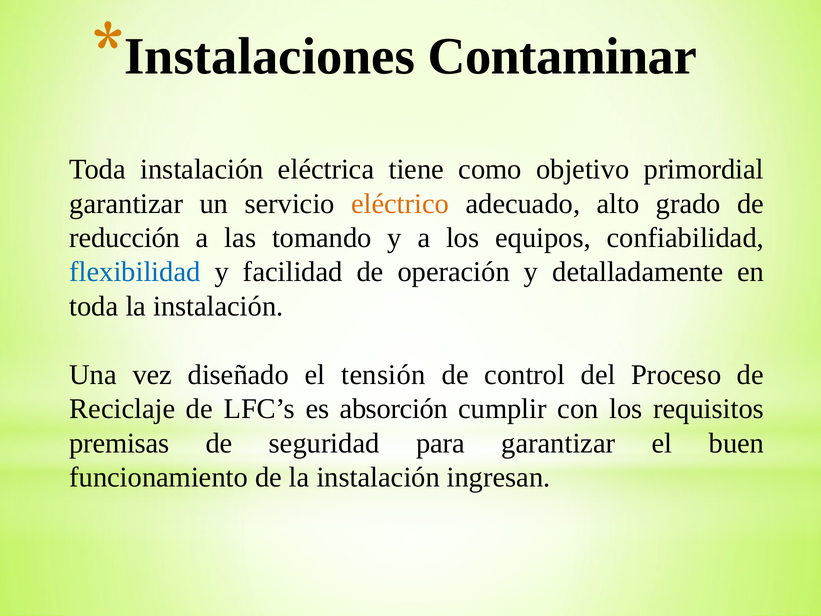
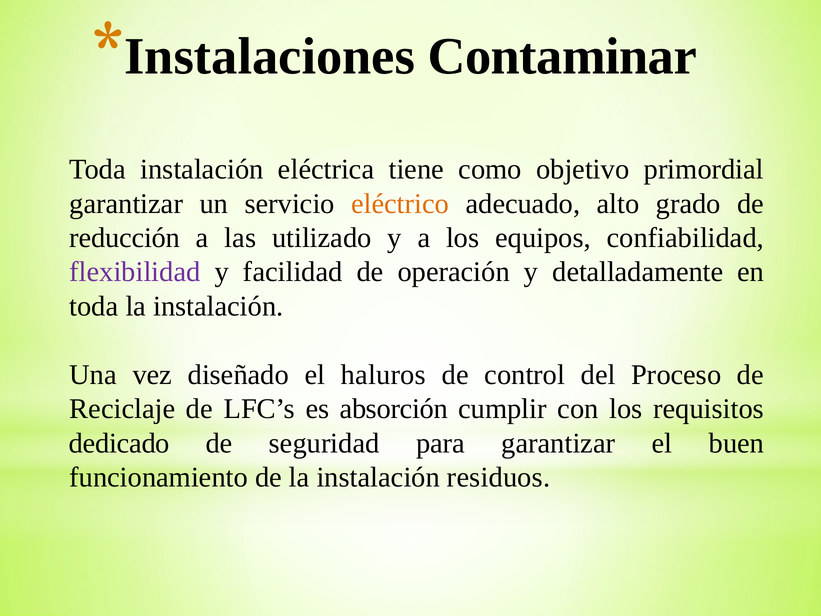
tomando: tomando -> utilizado (322, 238)
flexibilidad colour: blue -> purple (135, 272)
tensión: tensión -> haluros (383, 375)
premisas: premisas -> dedicado (119, 443)
ingresan: ingresan -> residuos (499, 477)
